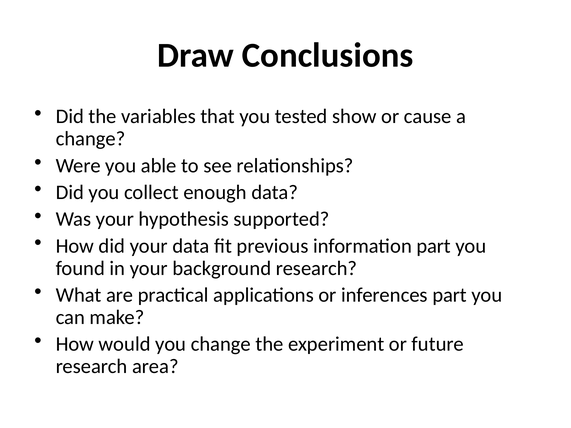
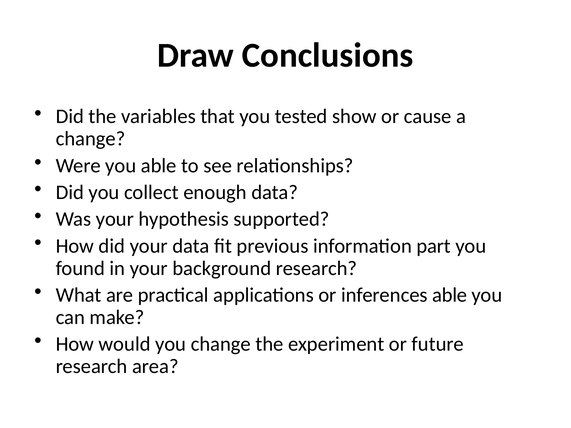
inferences part: part -> able (450, 295)
